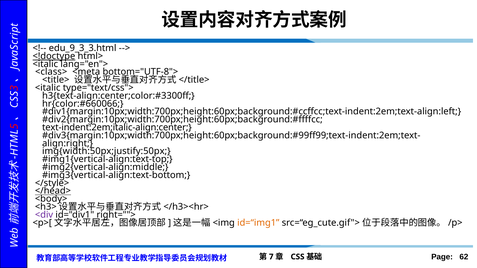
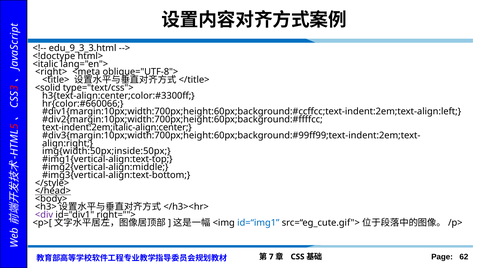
<!doctype underline: present -> none (54, 56)
<class>: <class> -> <right> (51, 72)
bottom="UTF-8">: bottom="UTF-8"> -> oblique="UTF-8"> (140, 72)
<italic: <italic -> <solid (48, 88)
img{width:50px;justify:50px: img{width:50px;justify:50px -> img{width:50px;inside:50px (106, 151)
id=“img1 colour: orange -> blue (258, 223)
